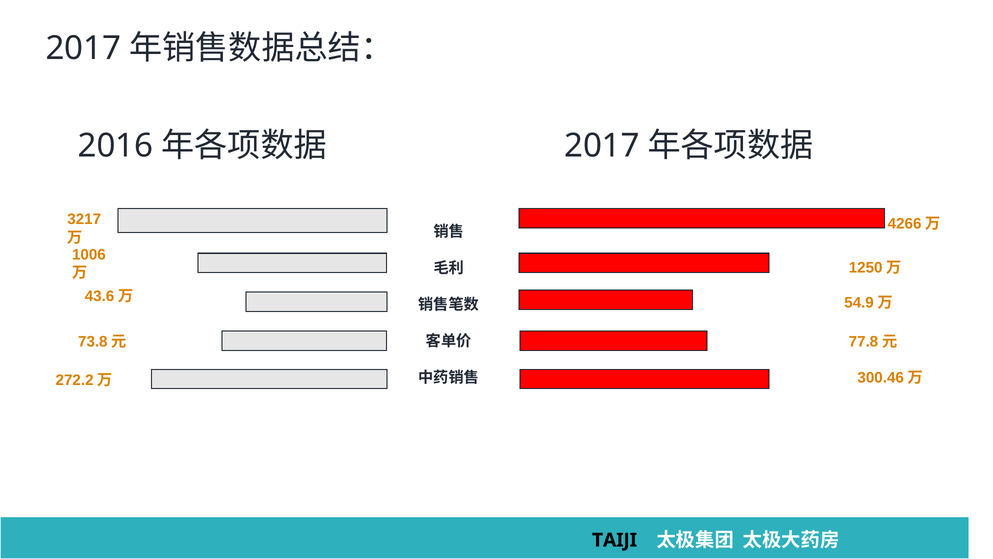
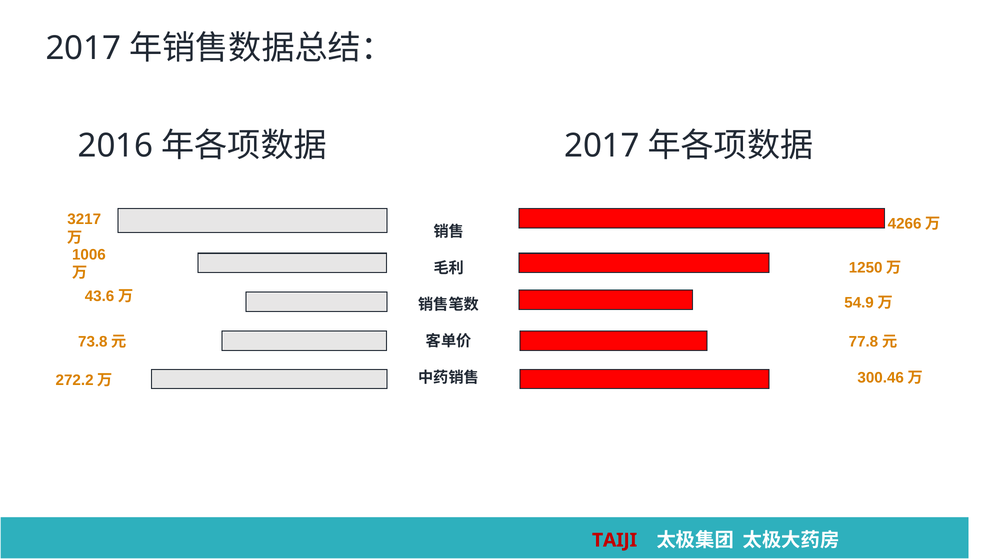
TAIJI colour: black -> red (615, 540)
